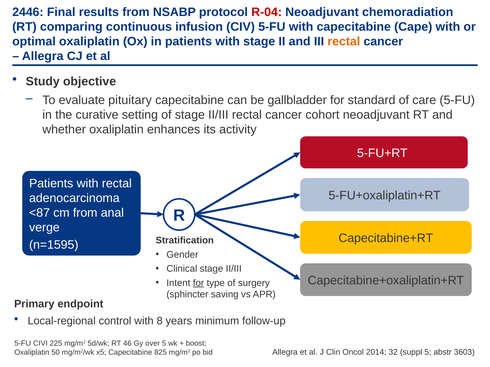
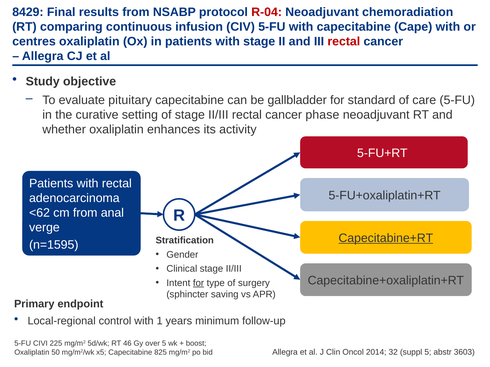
2446: 2446 -> 8429 (28, 12)
optimal: optimal -> centres (34, 41)
rectal colour: orange -> red (344, 41)
cohort: cohort -> phase (322, 115)
<87: <87 -> <62 (40, 213)
Capecitabine+RT underline: none -> present (386, 239)
8: 8 -> 1 (160, 322)
